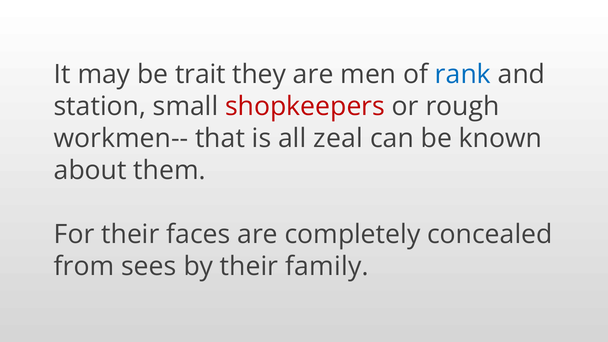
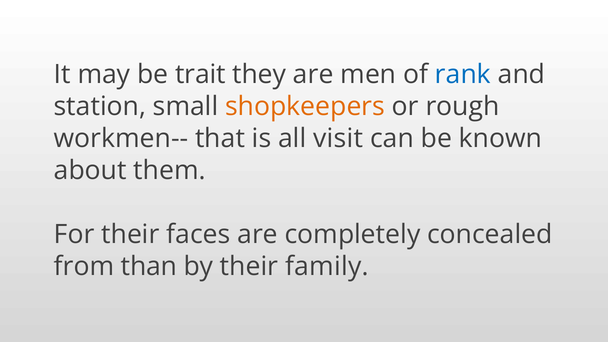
shopkeepers colour: red -> orange (305, 107)
zeal: zeal -> visit (338, 139)
sees: sees -> than (149, 266)
